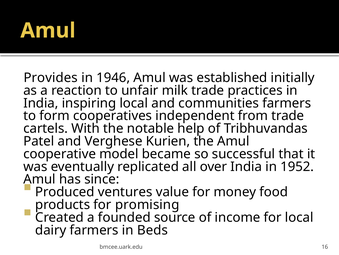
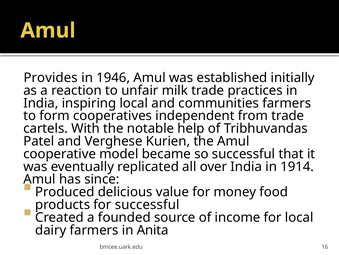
1952: 1952 -> 1914 (297, 166)
ventures: ventures -> delicious (125, 192)
for promising: promising -> successful (147, 204)
Beds: Beds -> Anita (153, 230)
